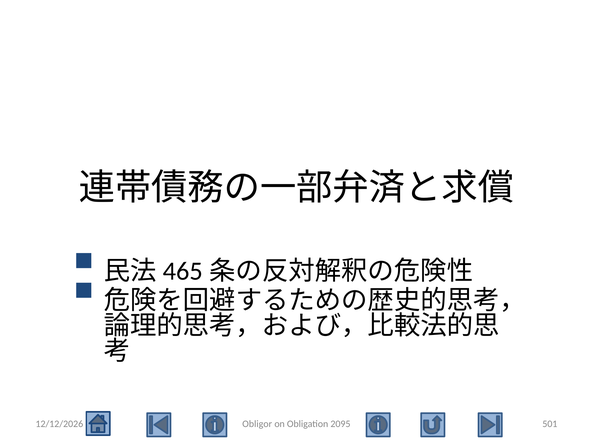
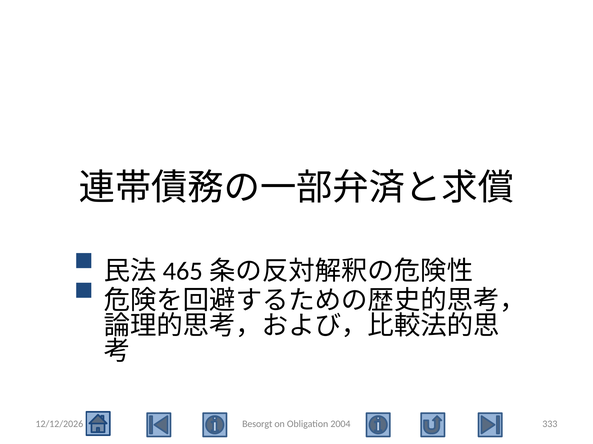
Obligor: Obligor -> Besorgt (257, 425)
2095: 2095 -> 2004 (340, 425)
501: 501 -> 333 (550, 425)
